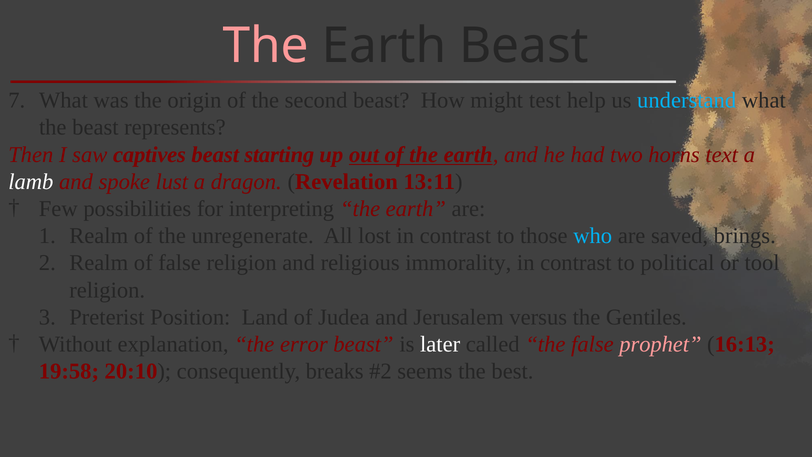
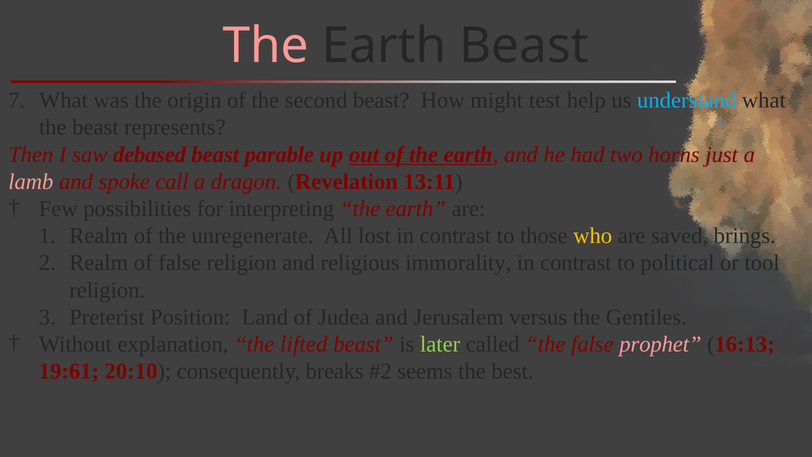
captives: captives -> debased (149, 155)
starting: starting -> parable (279, 155)
text: text -> just (722, 155)
lamb colour: white -> pink (31, 182)
lust: lust -> call (172, 182)
who colour: light blue -> yellow (593, 236)
error: error -> lifted (304, 344)
later colour: white -> light green (440, 344)
19:58: 19:58 -> 19:61 (69, 371)
